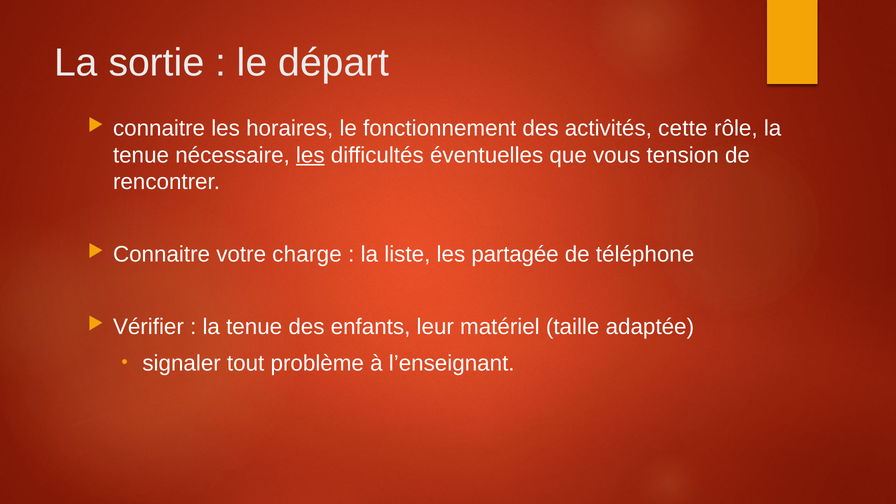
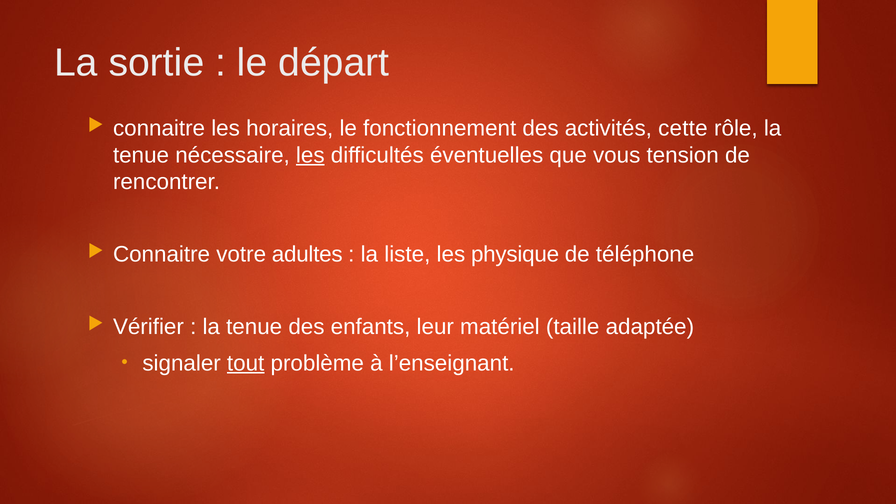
charge: charge -> adultes (307, 255)
partagée: partagée -> physique (515, 255)
tout underline: none -> present (246, 363)
